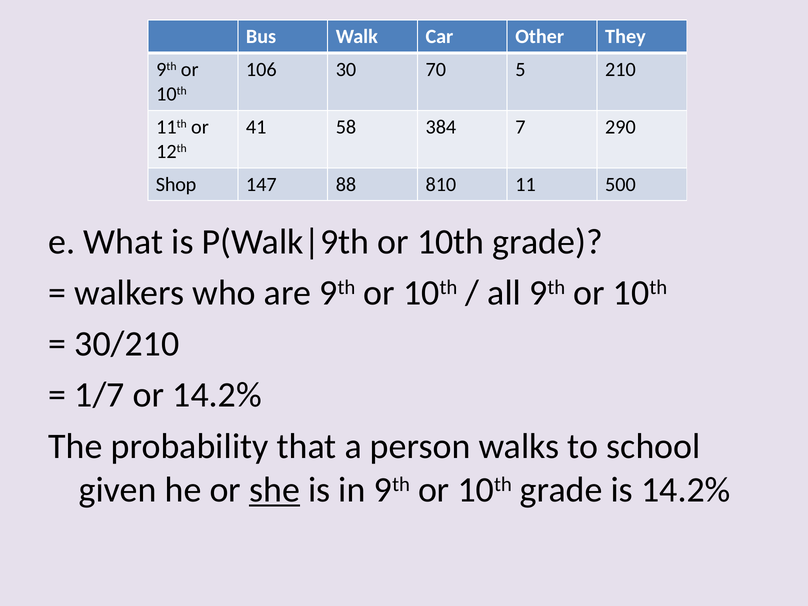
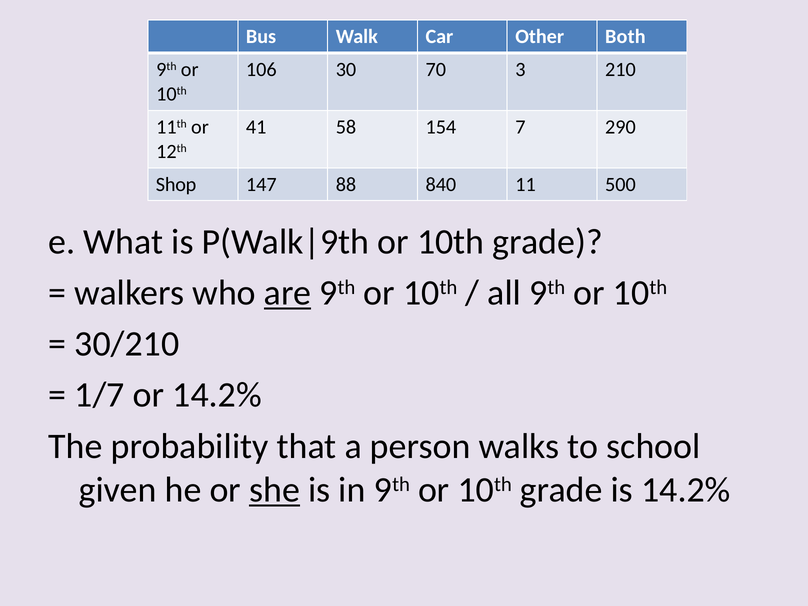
They: They -> Both (625, 37)
5: 5 -> 3 (520, 70)
384: 384 -> 154 (441, 127)
810: 810 -> 840 (441, 184)
are underline: none -> present (288, 293)
